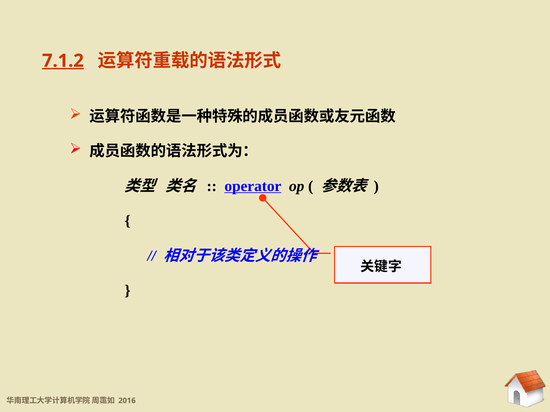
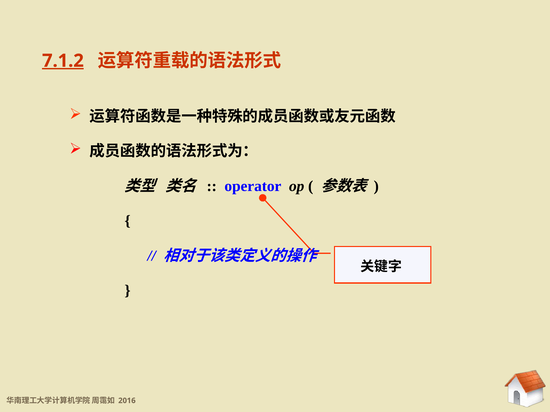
operator underline: present -> none (253, 186)
